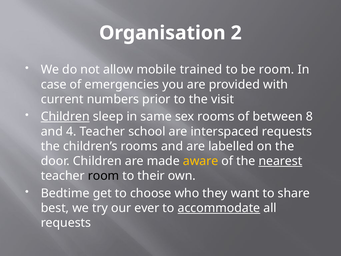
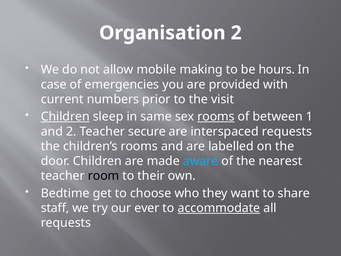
trained: trained -> making (201, 70)
be room: room -> hours (277, 70)
rooms underline: none -> present (216, 117)
8: 8 -> 1 (310, 117)
and 4: 4 -> 2 (71, 131)
school: school -> secure (147, 131)
aware colour: yellow -> light blue (201, 161)
nearest underline: present -> none (280, 161)
best: best -> staff (55, 208)
